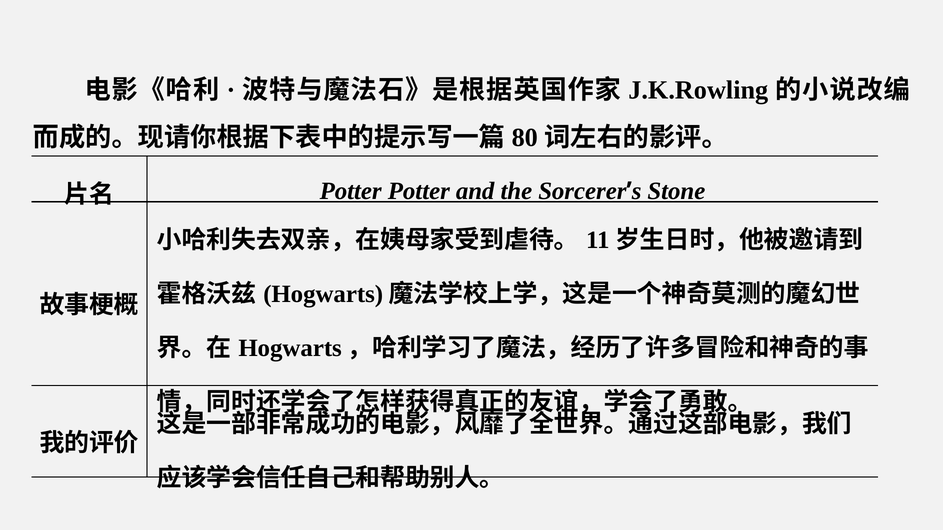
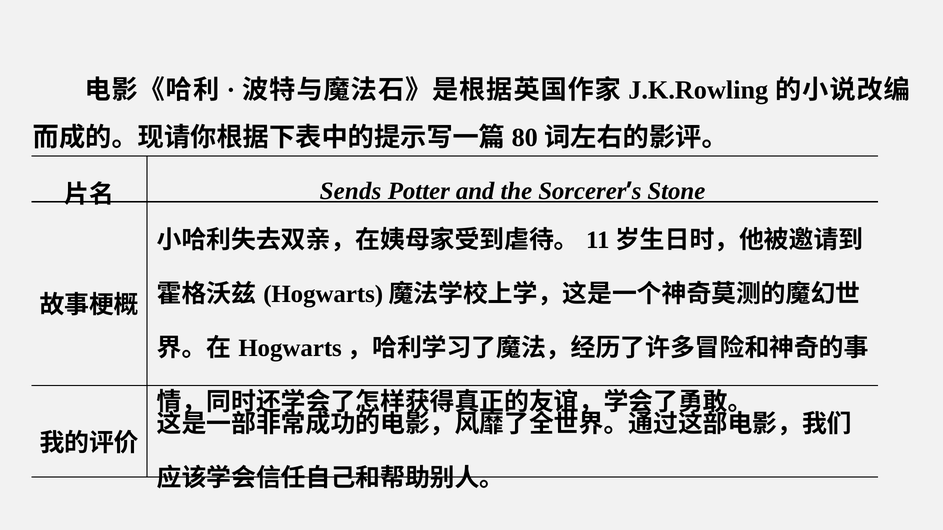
Potter: Potter -> Sends (350, 191)
